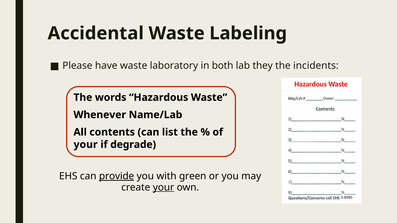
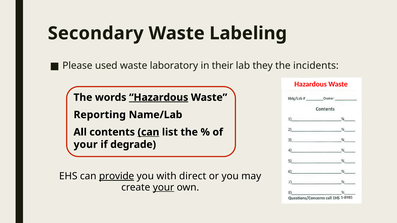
Accidental: Accidental -> Secondary (96, 33)
have: have -> used (106, 66)
both: both -> their (223, 66)
Hazardous underline: none -> present (159, 98)
Whenever: Whenever -> Reporting (100, 115)
can underline: none -> present (148, 132)
green: green -> direct (193, 176)
